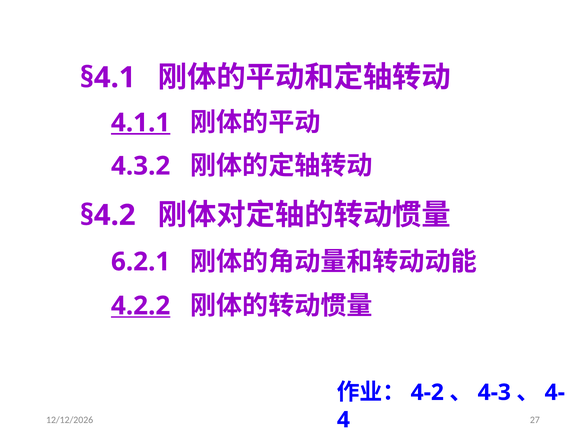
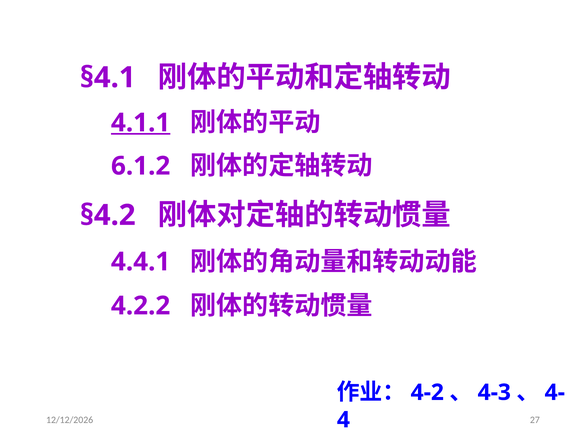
4.3.2: 4.3.2 -> 6.1.2 (141, 166)
6.2.1: 6.2.1 -> 4.4.1 (141, 261)
4.2.2 underline: present -> none (141, 305)
